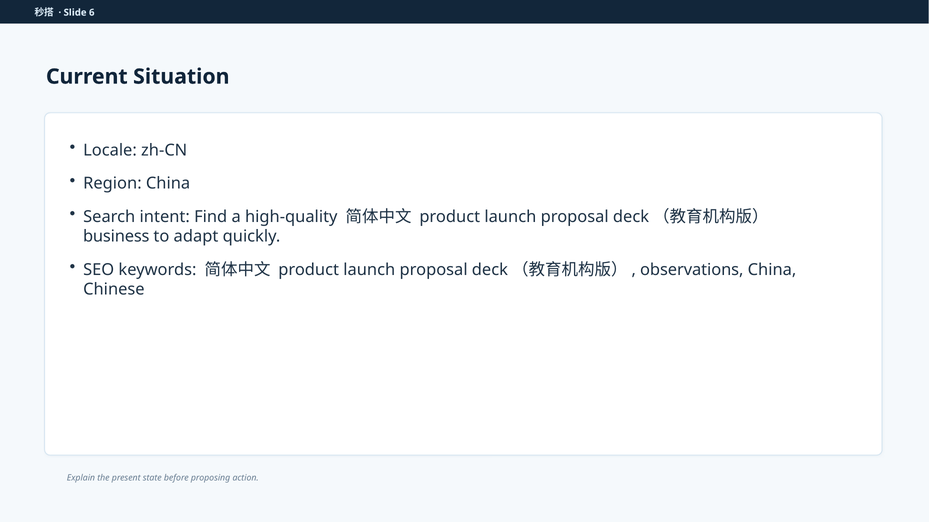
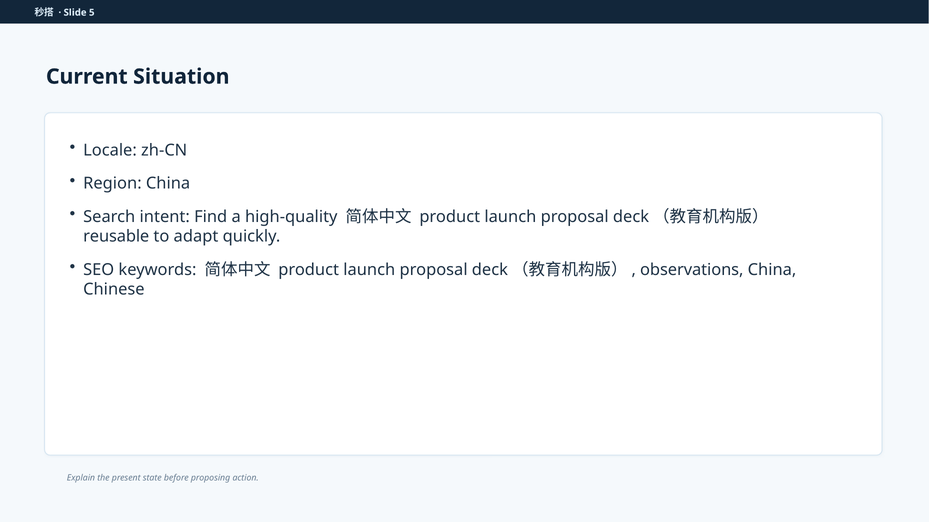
6: 6 -> 5 (92, 12)
business: business -> reusable (116, 237)
